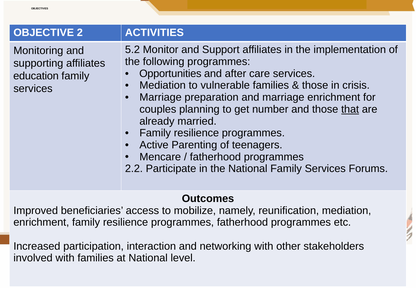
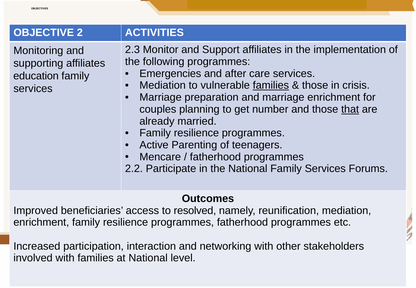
5.2: 5.2 -> 2.3 (132, 50)
Opportunities: Opportunities -> Emergencies (170, 74)
families underline: none -> present (271, 85)
mobilize: mobilize -> resolved (195, 211)
